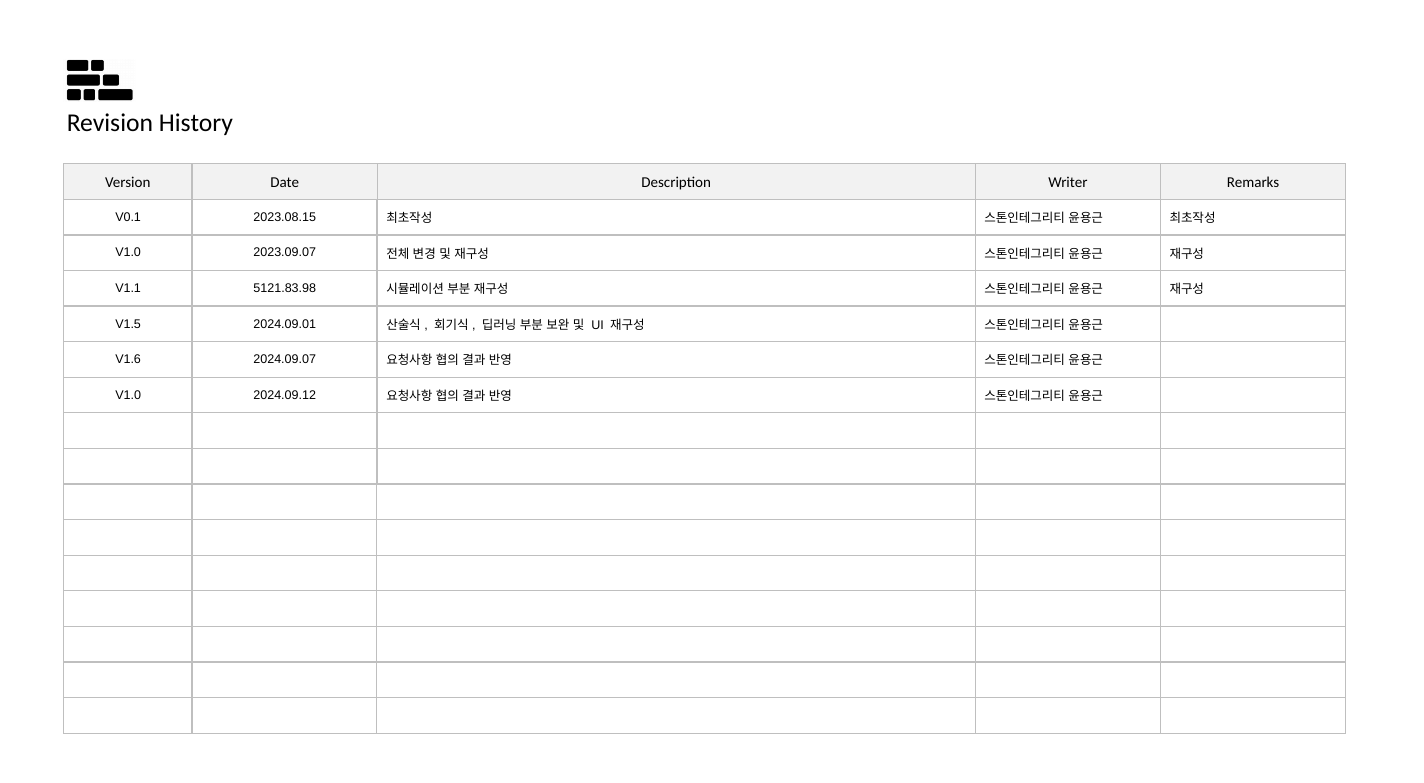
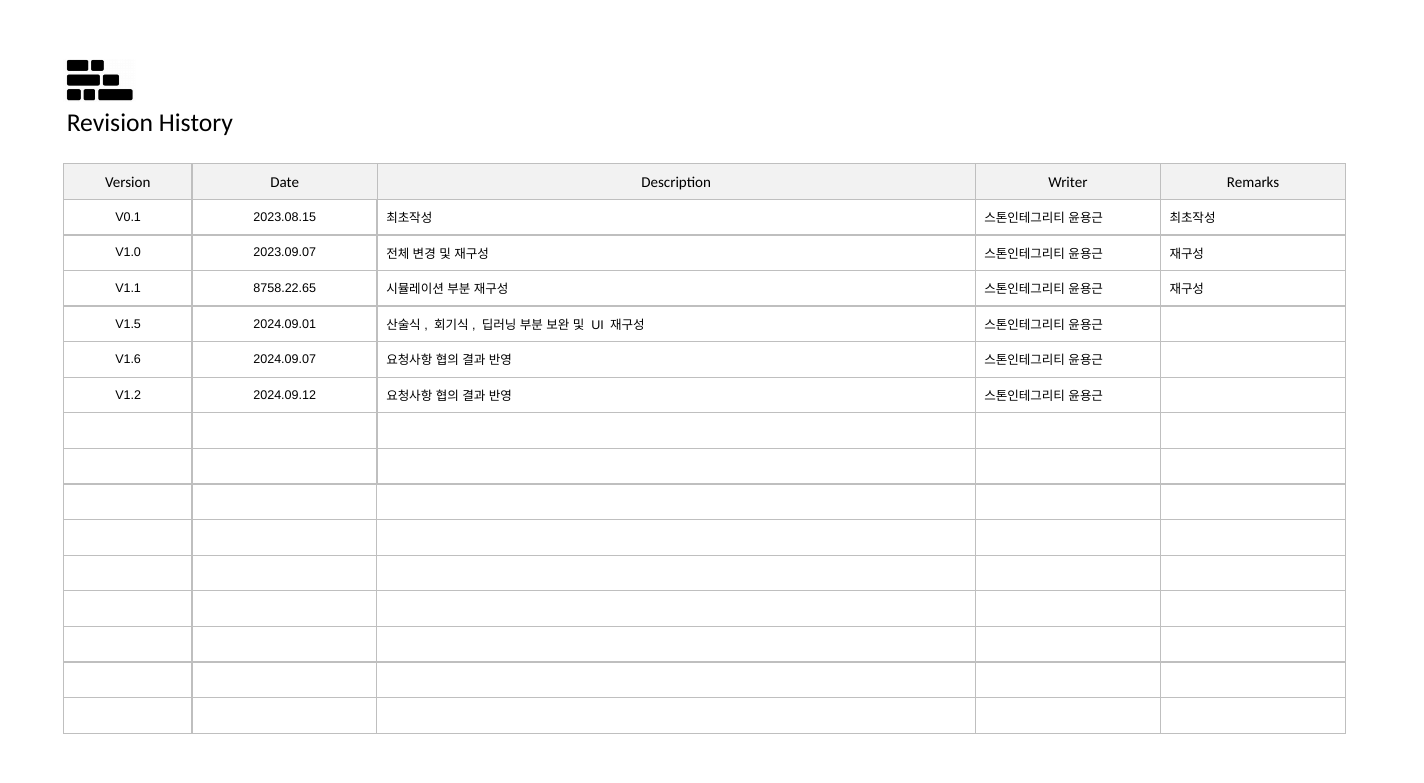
5121.83.98: 5121.83.98 -> 8758.22.65 (285, 288)
V1.0: V1.0 -> V1.2 (128, 395)
